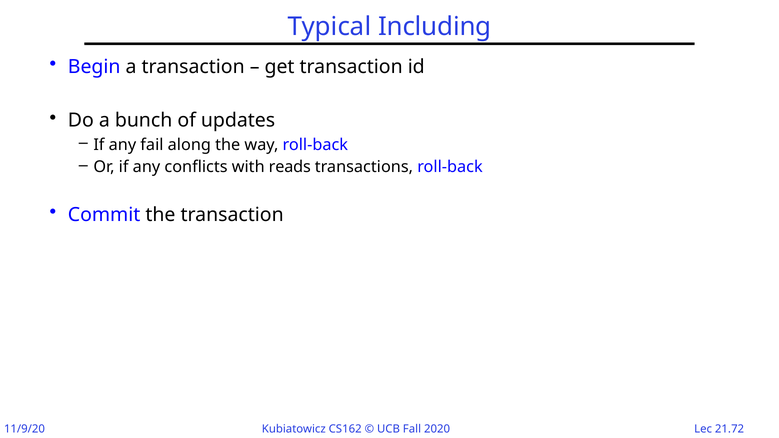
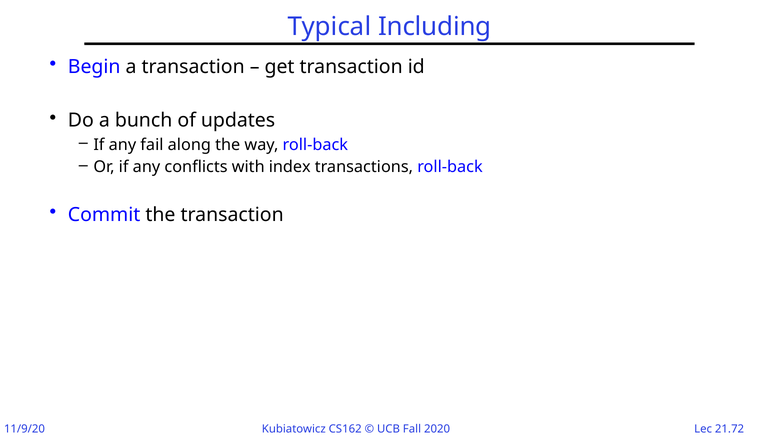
reads: reads -> index (290, 167)
